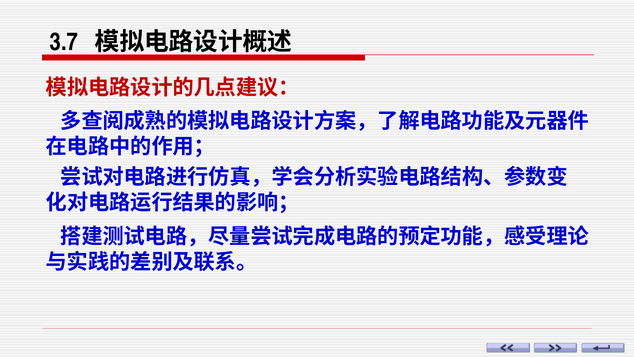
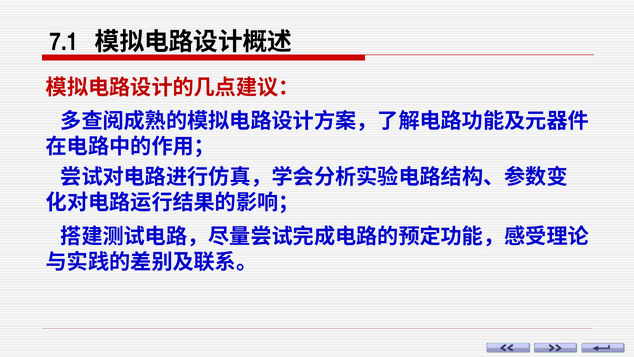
3.7: 3.7 -> 7.1 (64, 42)
